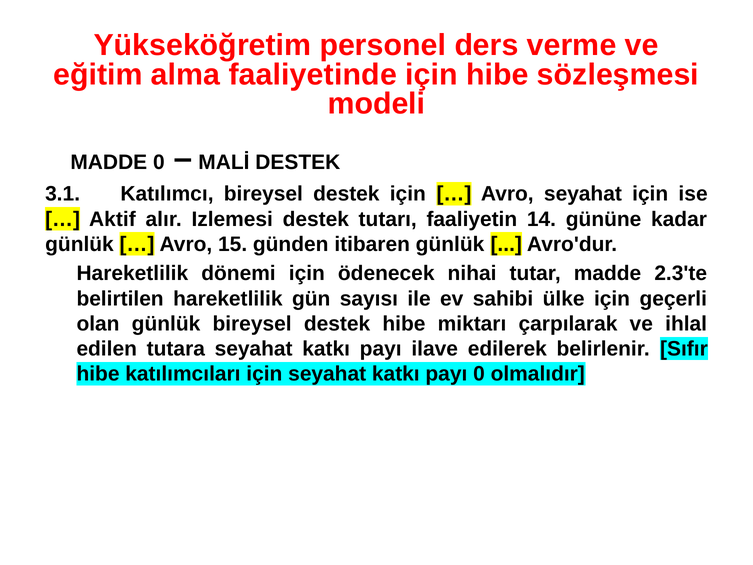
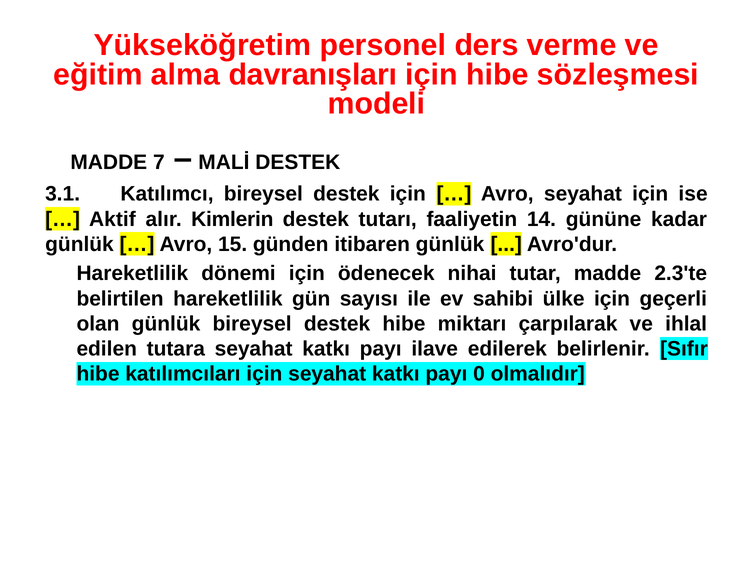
faaliyetinde: faaliyetinde -> davranışları (313, 75)
MADDE 0: 0 -> 7 (159, 162)
Izlemesi: Izlemesi -> Kimlerin (232, 219)
